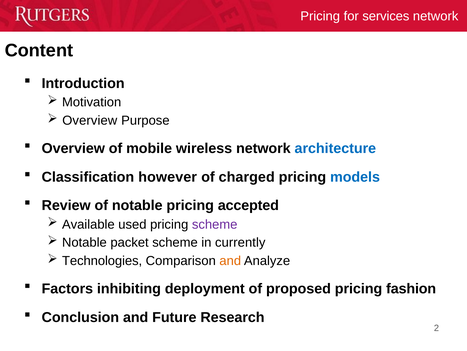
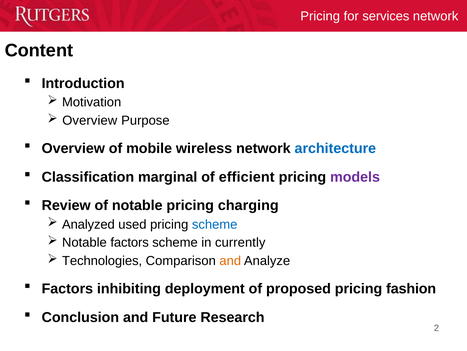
however: however -> marginal (168, 177)
charged: charged -> efficient (247, 177)
models colour: blue -> purple (355, 177)
accepted: accepted -> charging (248, 205)
Available: Available -> Analyzed (88, 224)
scheme colour: purple -> blue (215, 224)
Notable packet: packet -> factors (130, 242)
